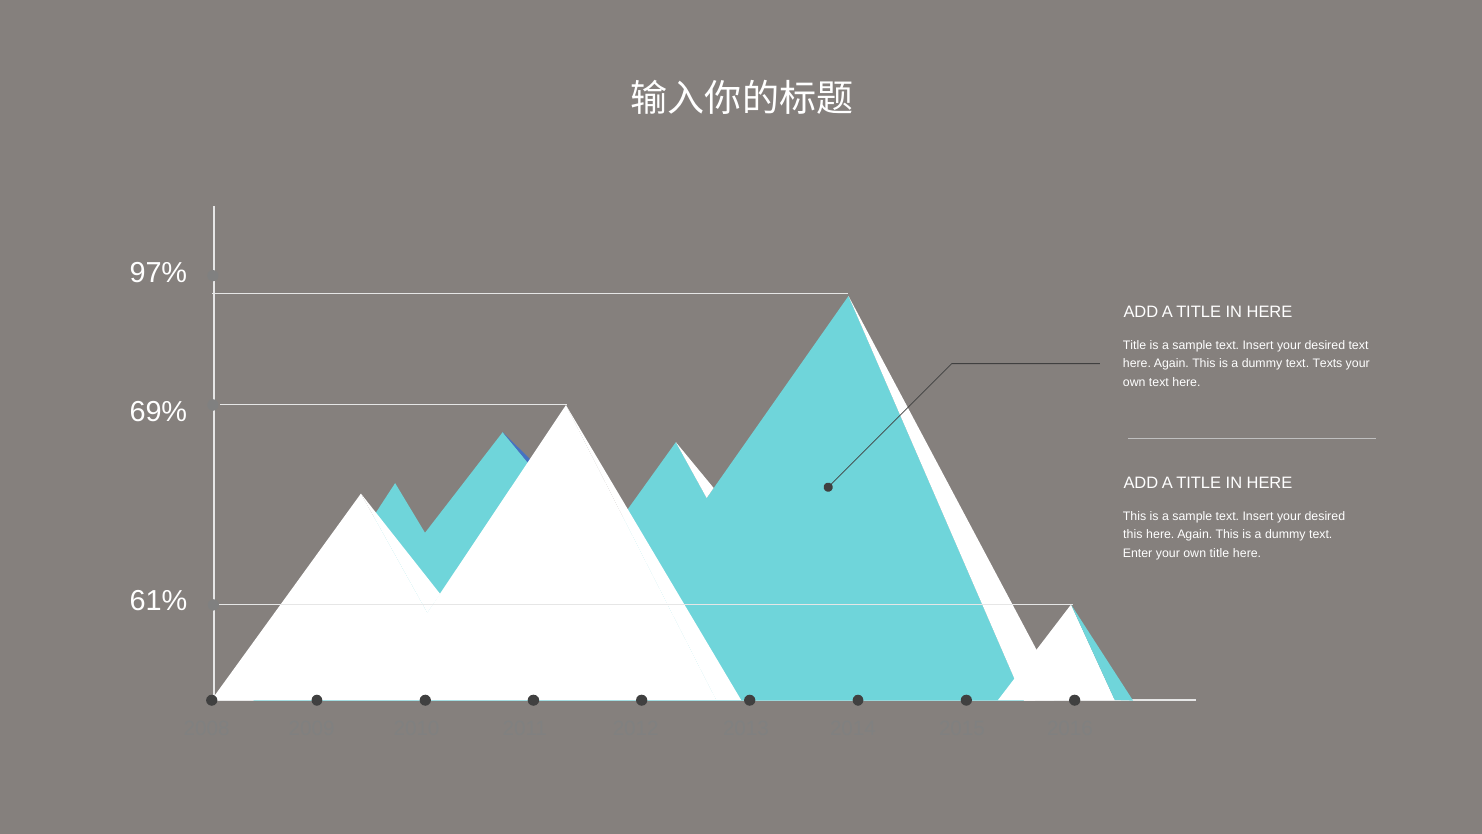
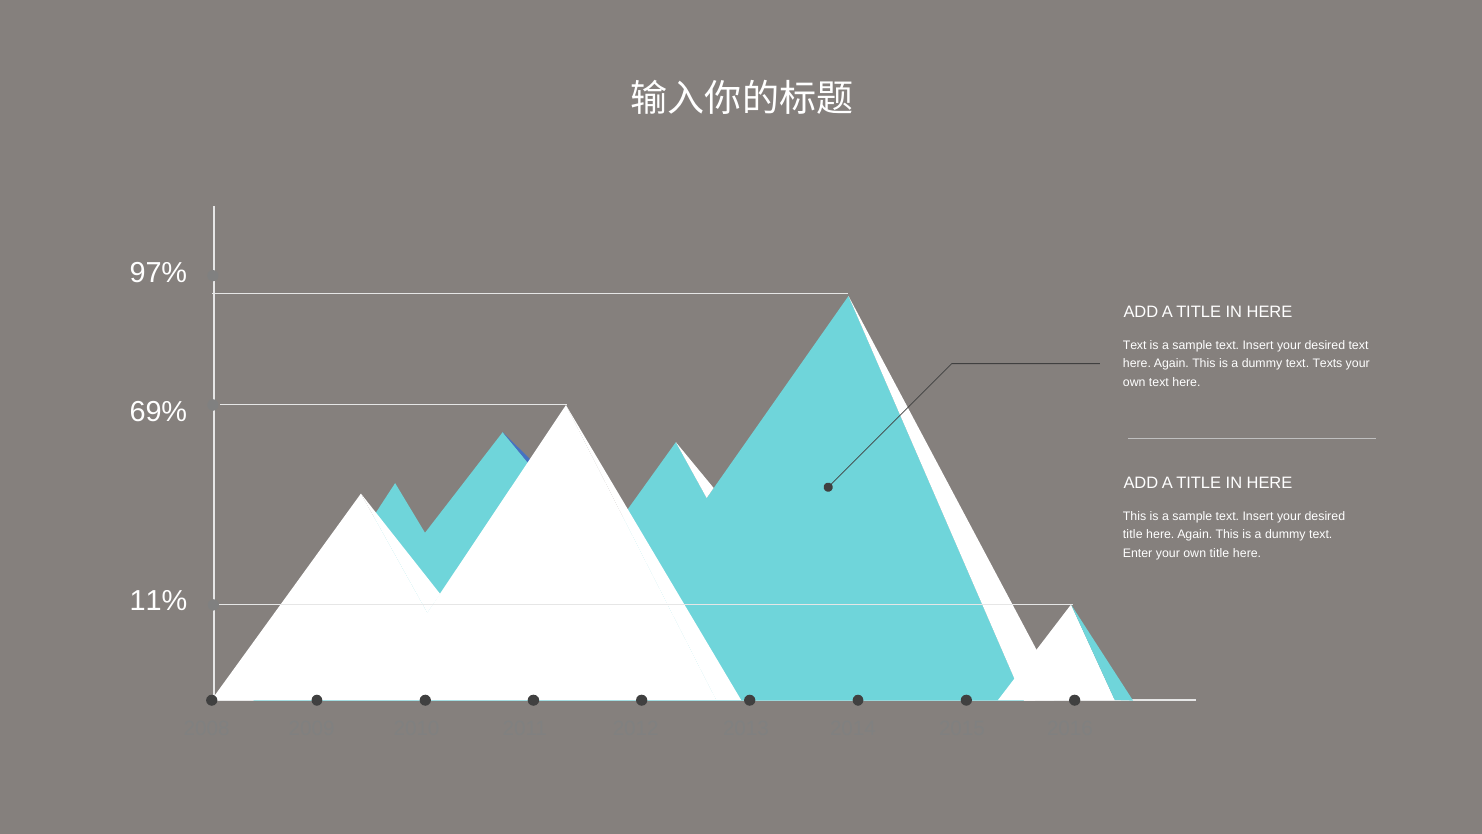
Title: Title -> Text (1135, 345)
this: this -> title (1133, 535)
61%: 61% -> 11% (158, 601)
